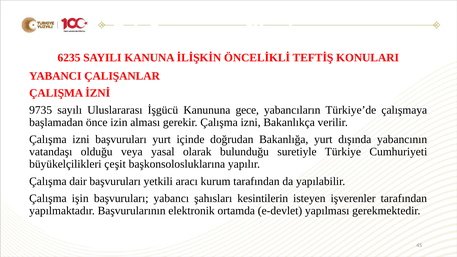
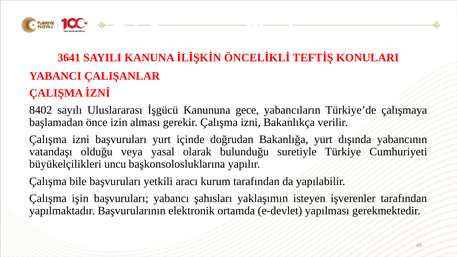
6235: 6235 -> 3641 (69, 58)
9735: 9735 -> 8402 (41, 110)
çeşit: çeşit -> uncu (115, 164)
dair: dair -> bile (78, 181)
kesintilerin: kesintilerin -> yaklaşımın (263, 198)
